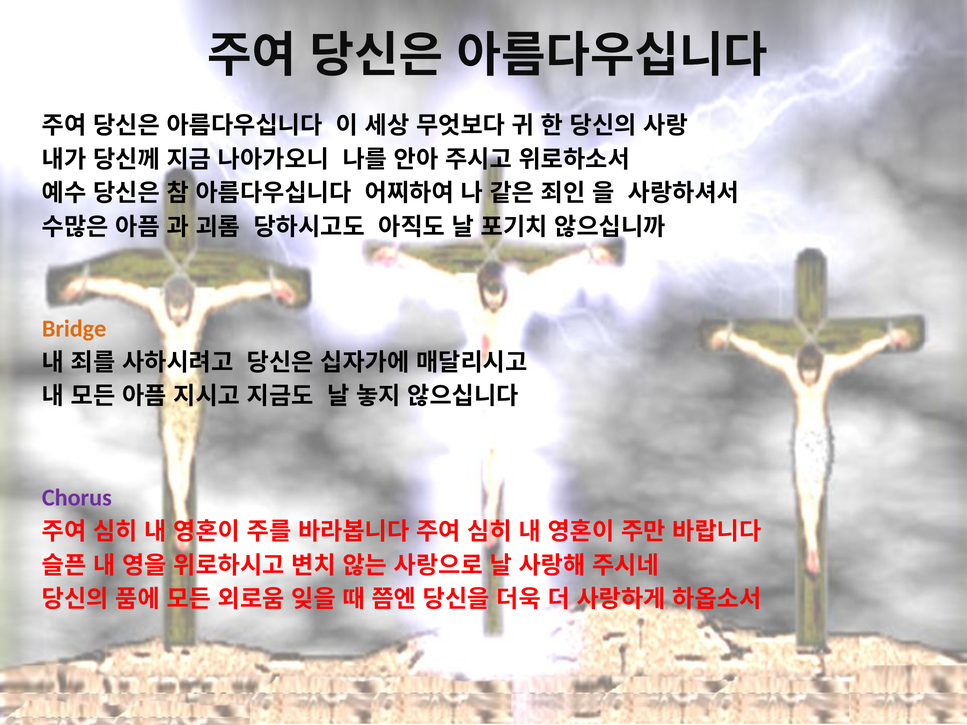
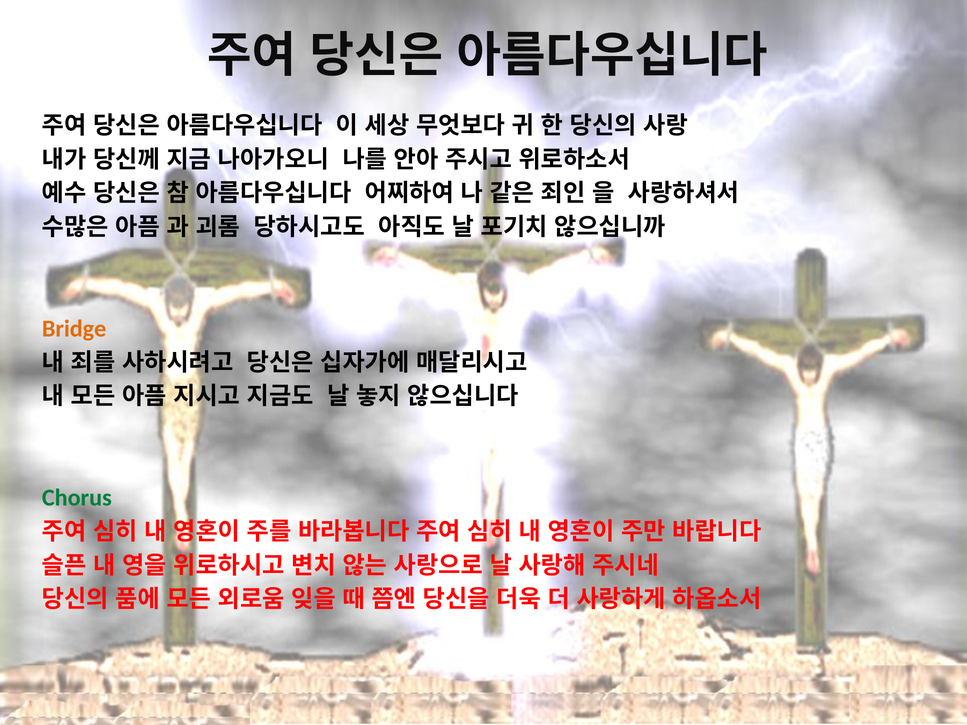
Chorus colour: purple -> green (77, 498)
